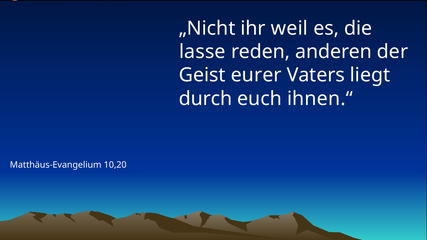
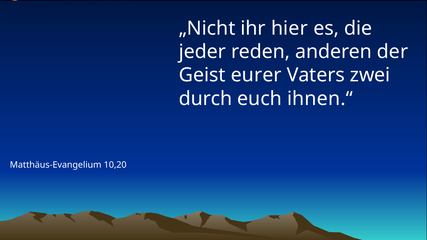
weil: weil -> hier (289, 28)
lasse: lasse -> jeder (202, 52)
liegt: liegt -> zwei (370, 75)
